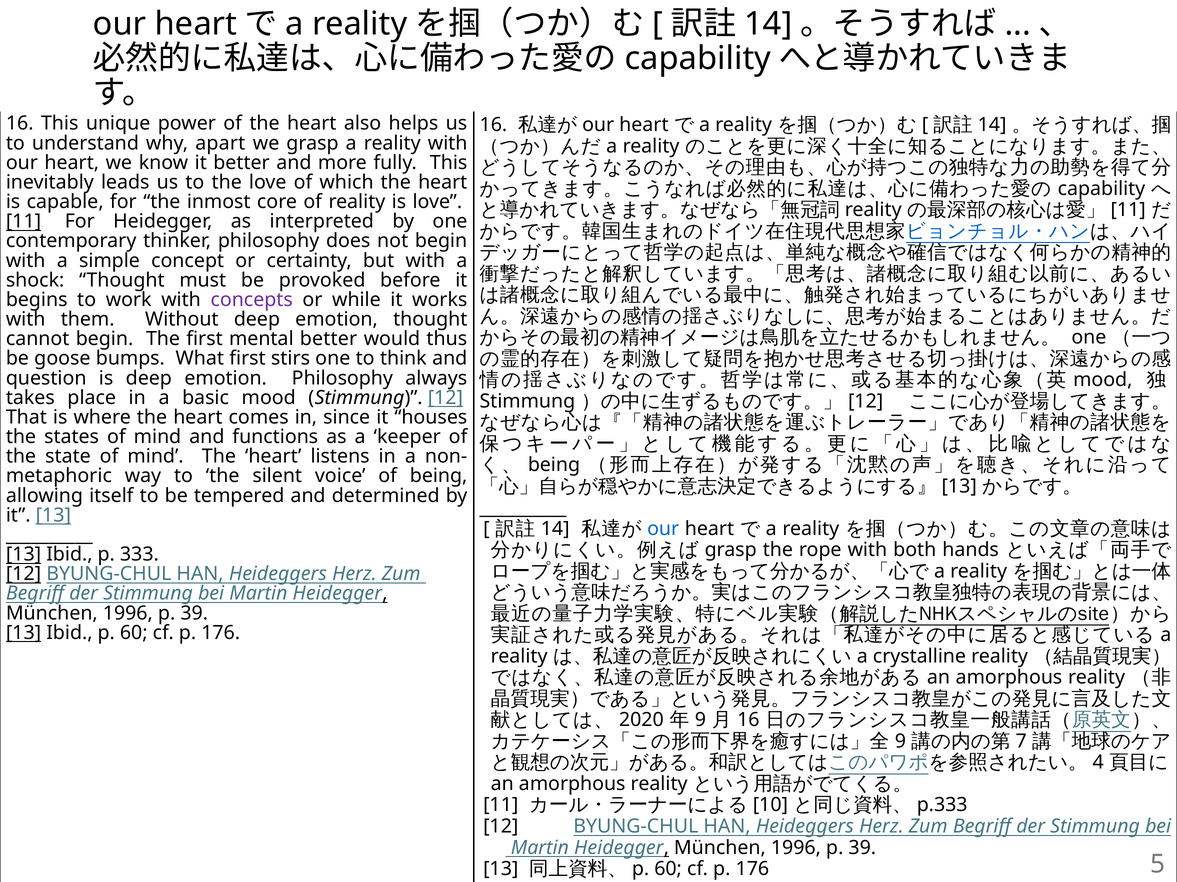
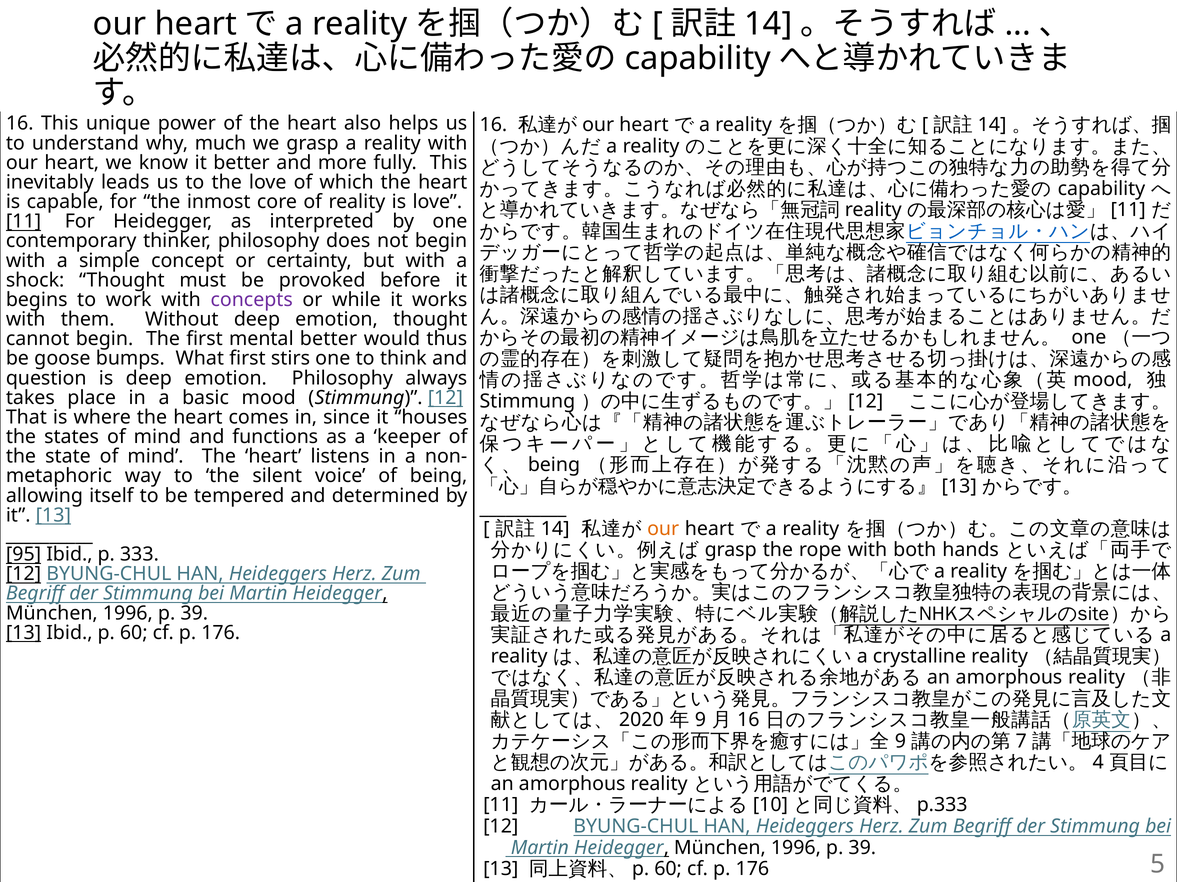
apart: apart -> much (220, 143)
our colour: blue -> orange (663, 529)
13: 13 -> 95 (24, 555)
